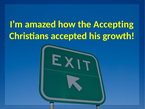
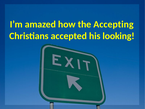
growth: growth -> looking (119, 36)
